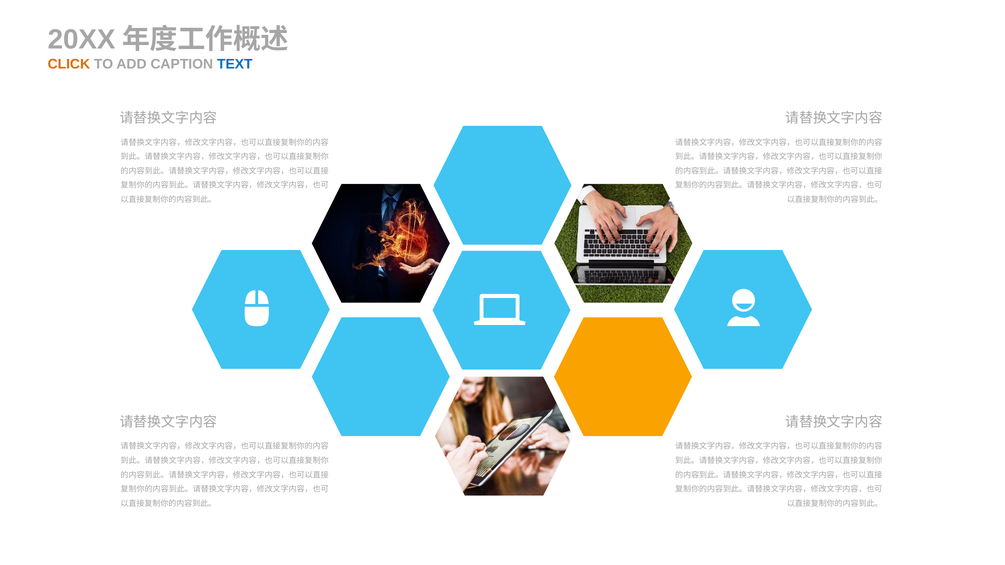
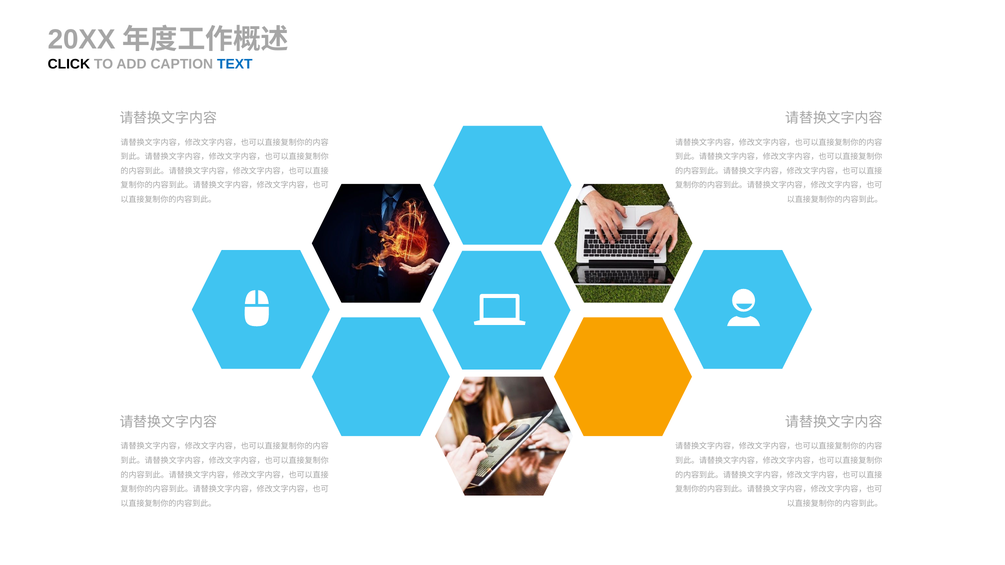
CLICK colour: orange -> black (69, 64)
